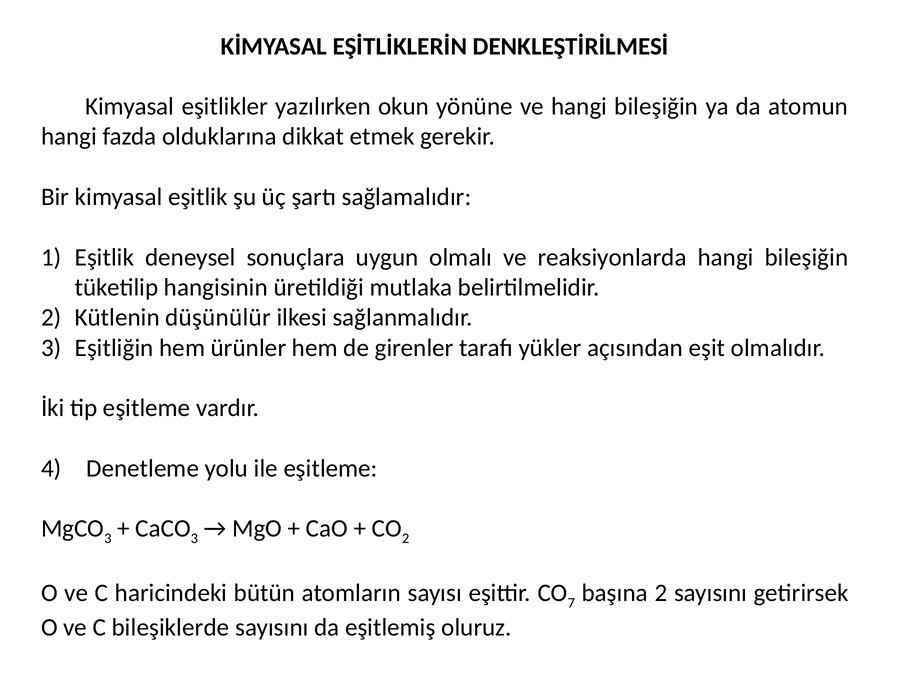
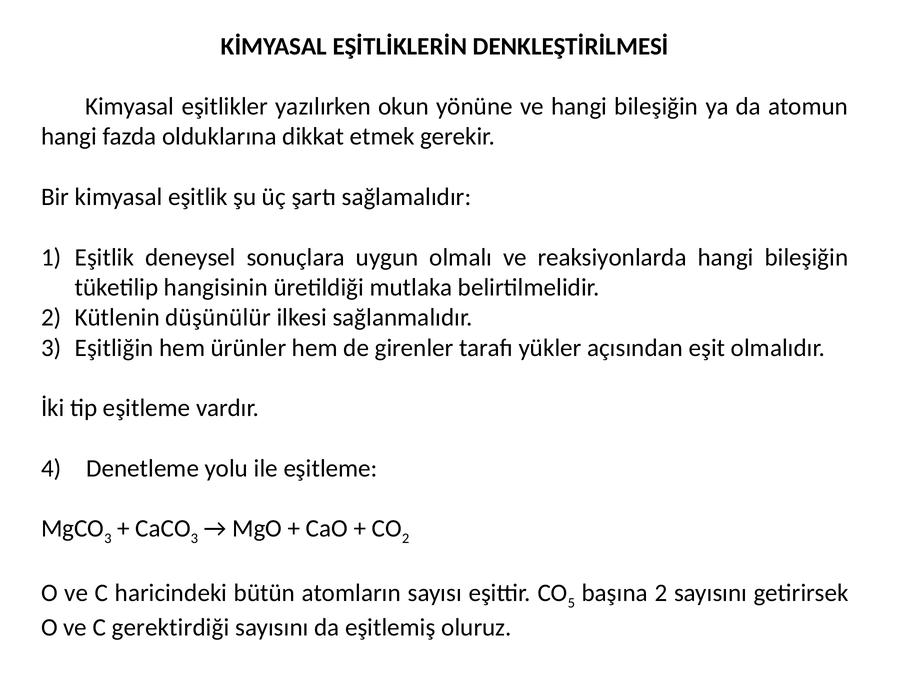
7: 7 -> 5 (571, 603)
bileşiklerde: bileşiklerde -> gerektirdiği (171, 627)
